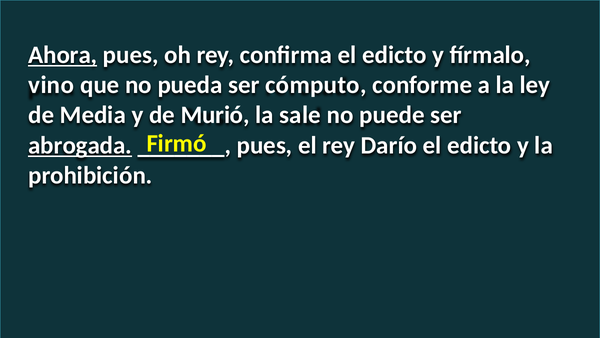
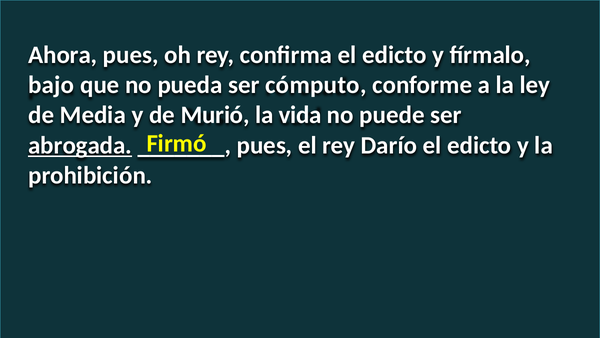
Ahora underline: present -> none (63, 55)
vino: vino -> bajo (51, 85)
sale: sale -> vida (300, 115)
